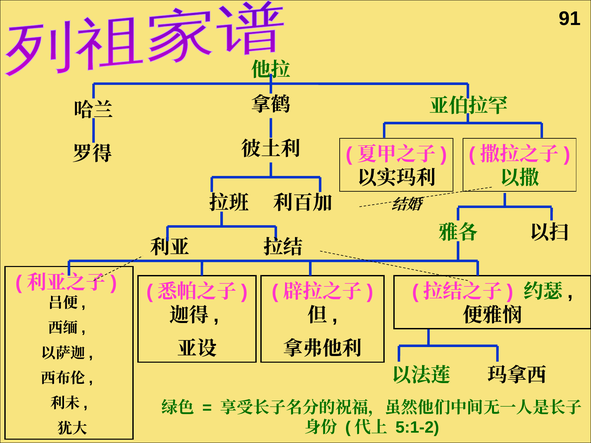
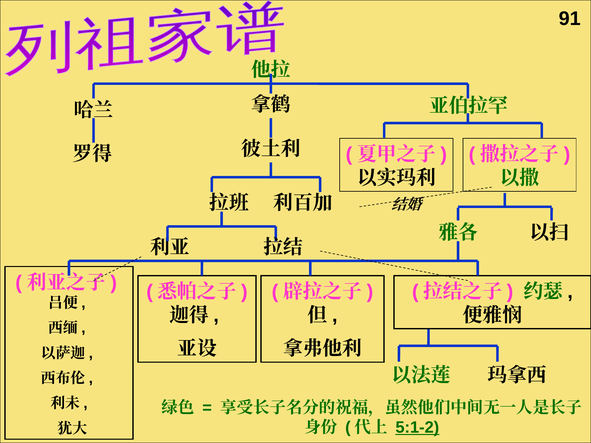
5:1-2 underline: none -> present (417, 428)
